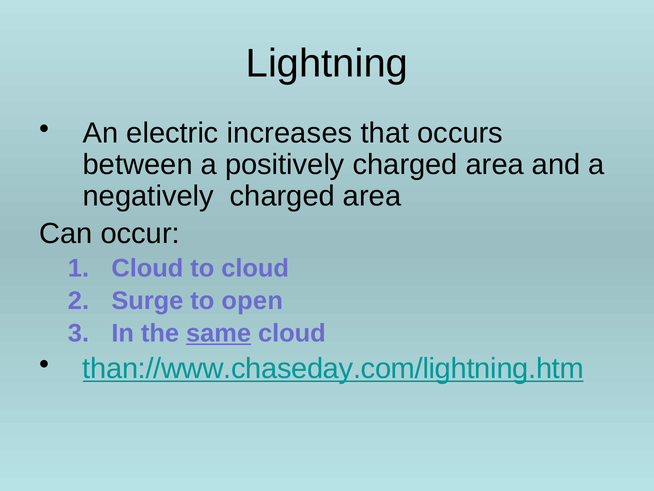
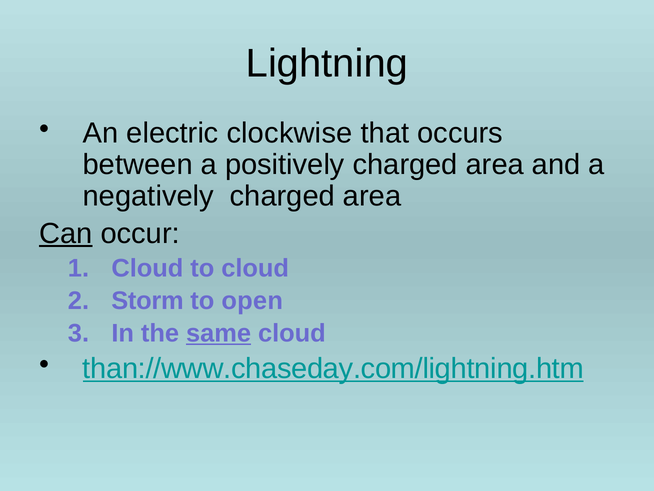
increases: increases -> clockwise (290, 133)
Can underline: none -> present (66, 233)
Surge: Surge -> Storm (148, 300)
